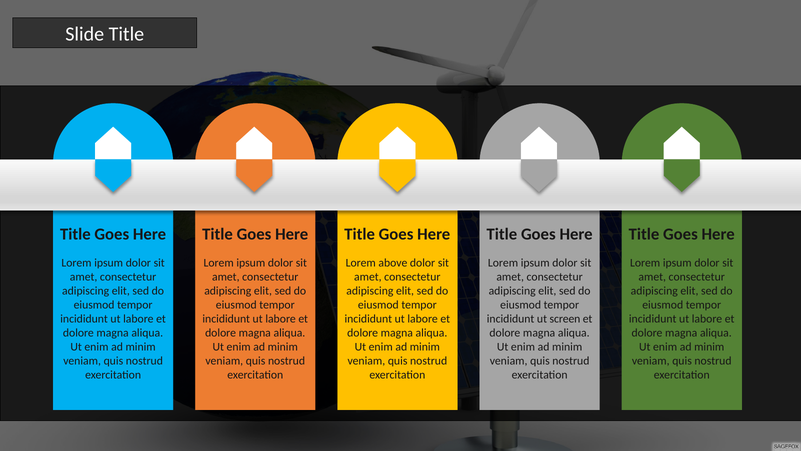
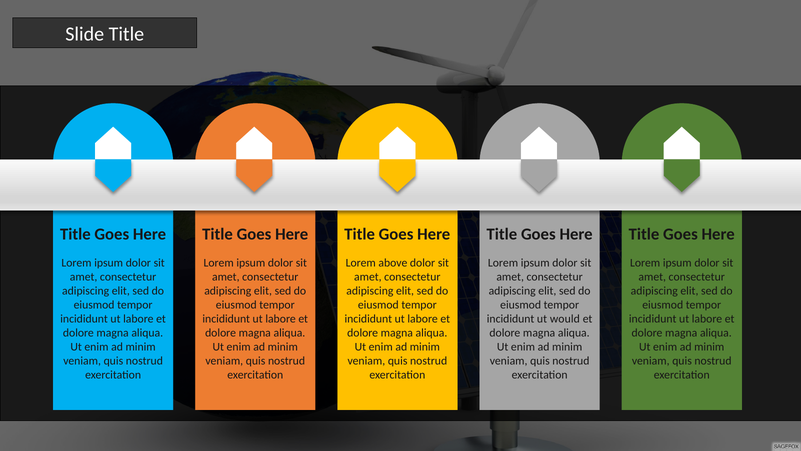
screen: screen -> would (565, 319)
